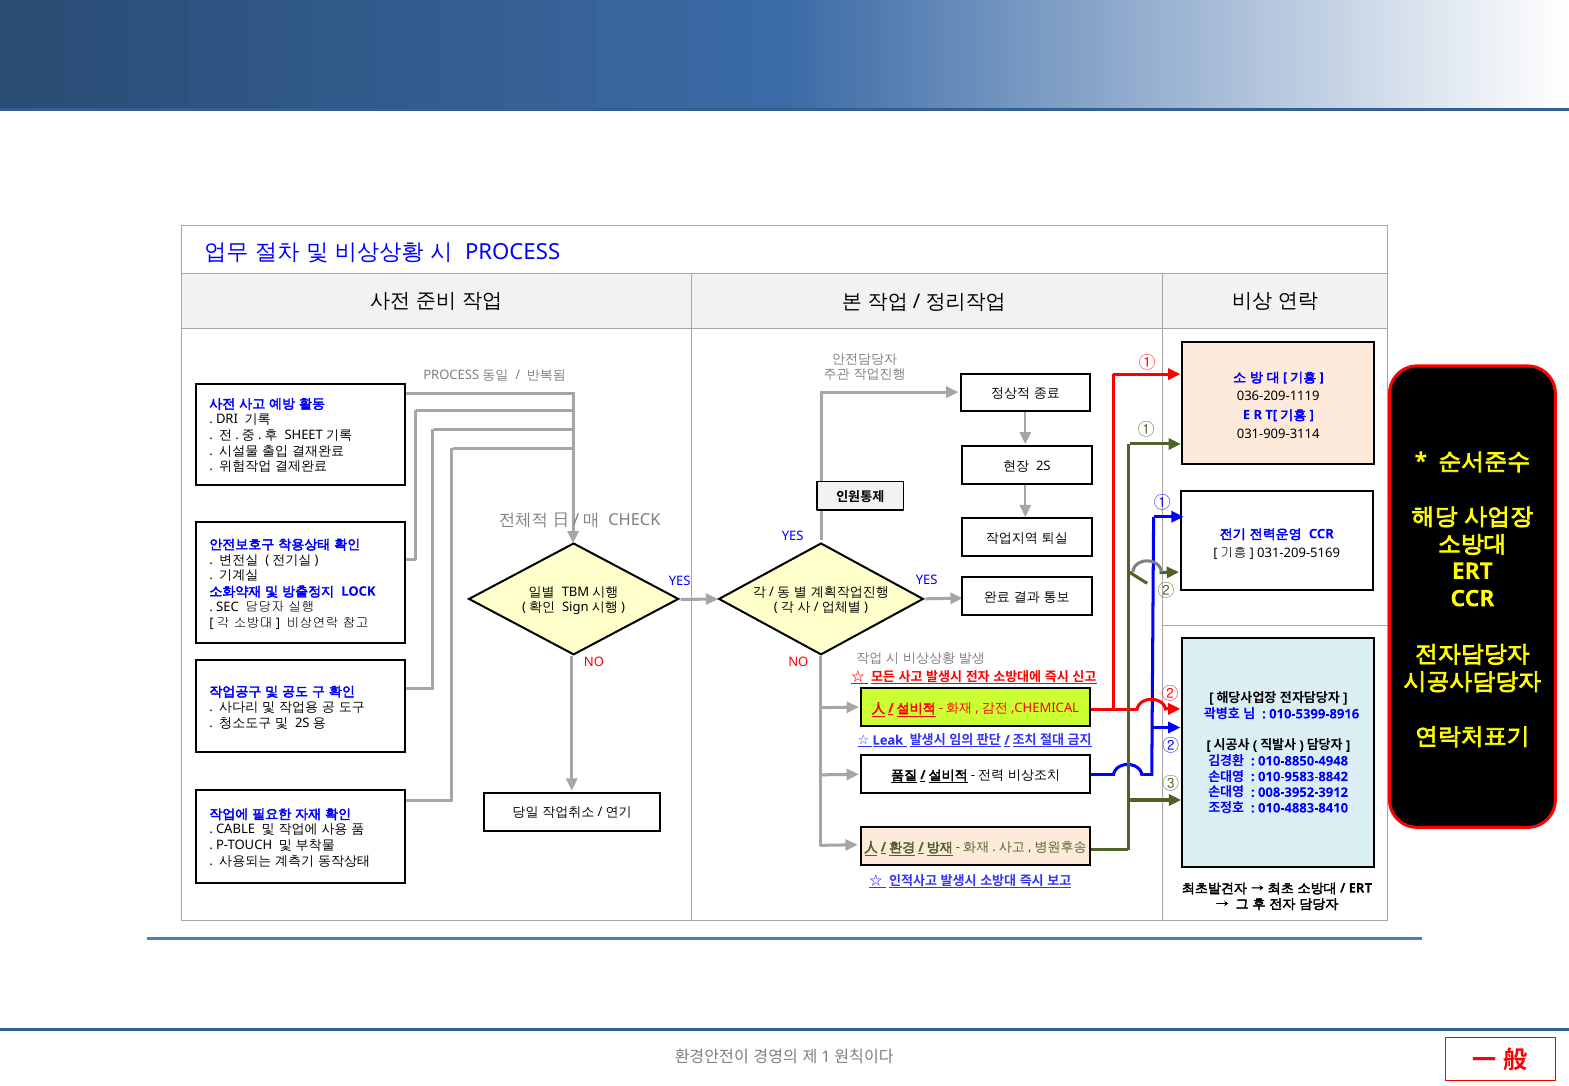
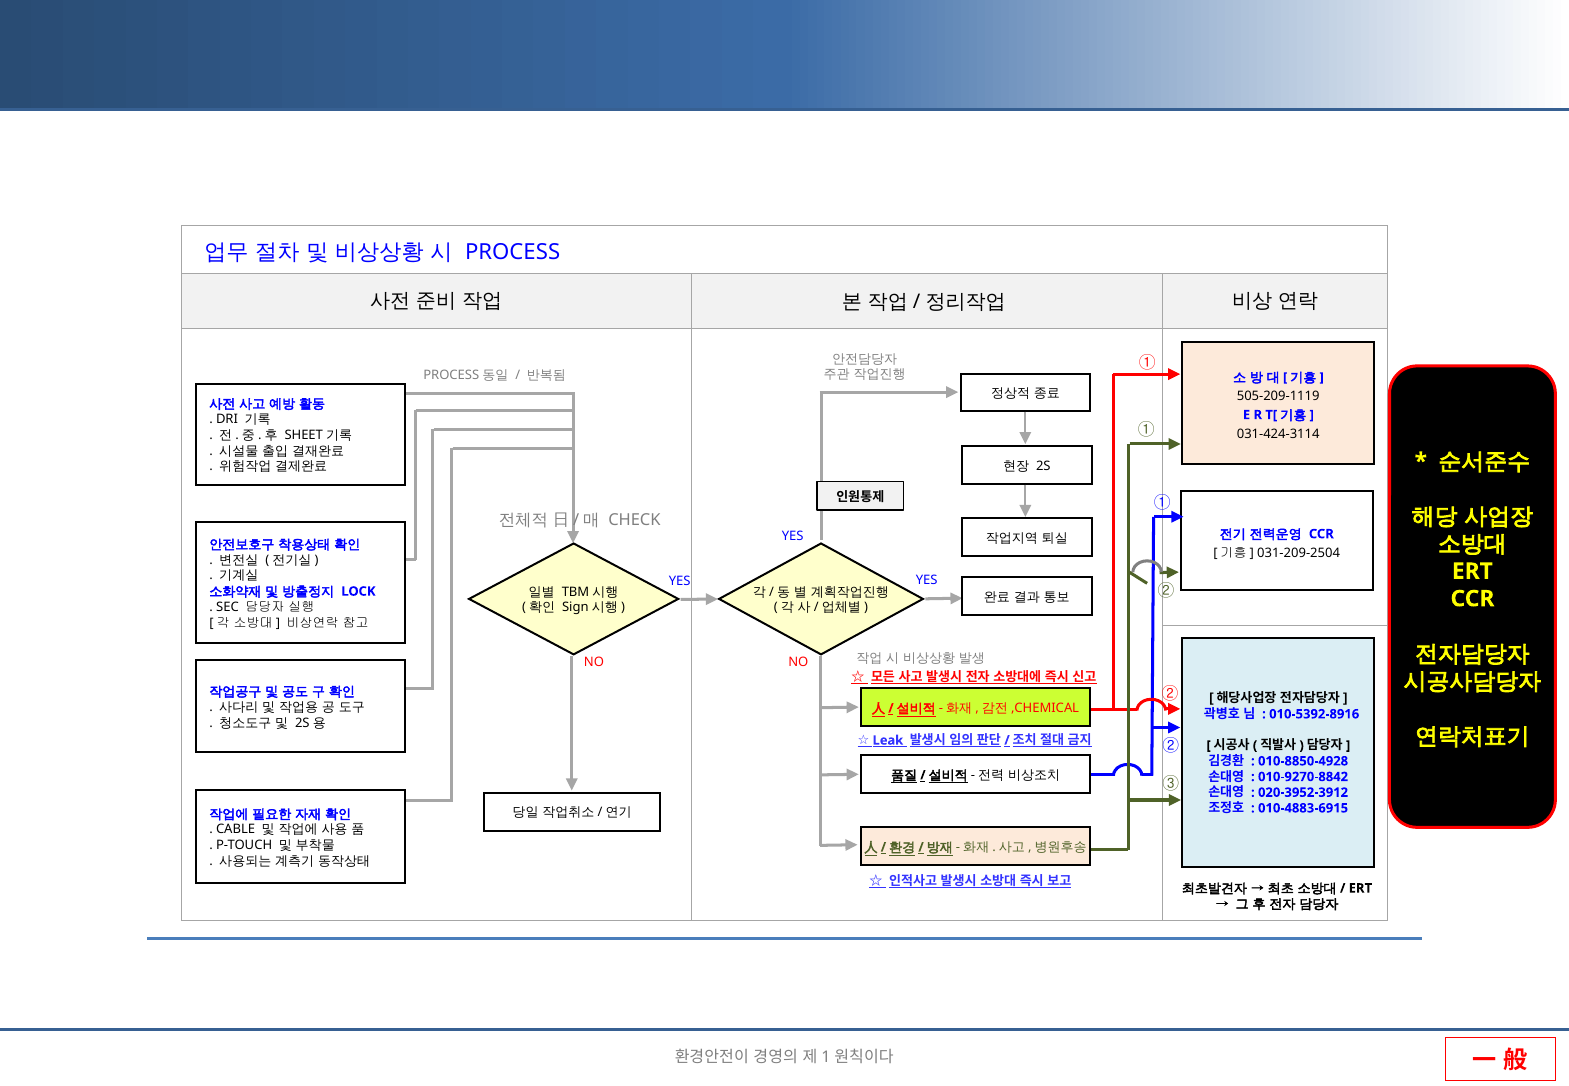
036-209-1119: 036-209-1119 -> 505-209-1119 (1278, 396)
031-909-3114: 031-909-3114 -> 031-424-3114 (1278, 434)
031-209-5169: 031-209-5169 -> 031-209-2504 (1299, 553)
010-5399-8916: 010-5399-8916 -> 010-5392-8916 (1314, 714)
010-8850-4948: 010-8850-4948 -> 010-8850-4928 (1303, 761)
010-9583-8842: 010-9583-8842 -> 010-9270-8842 (1303, 777)
008-3952-3912: 008-3952-3912 -> 020-3952-3912 (1303, 793)
010-4883-8410: 010-4883-8410 -> 010-4883-6915 (1303, 808)
